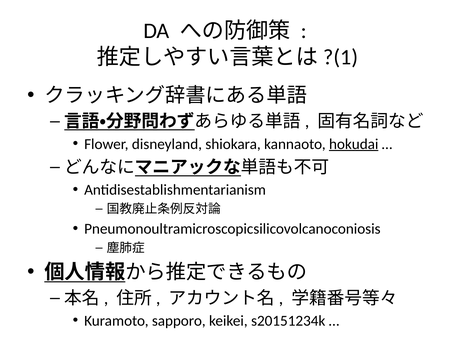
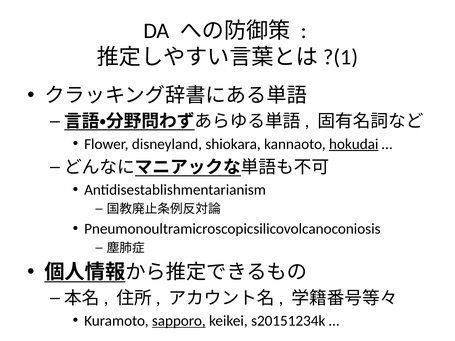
sapporo underline: none -> present (179, 321)
